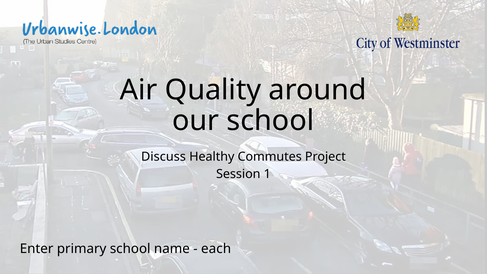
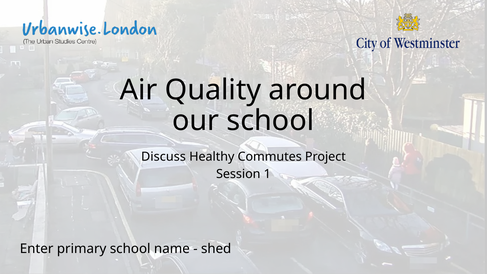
each: each -> shed (216, 249)
